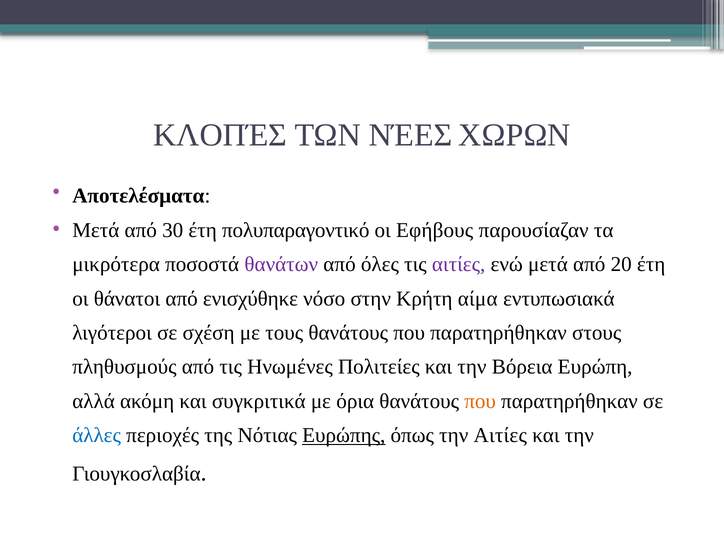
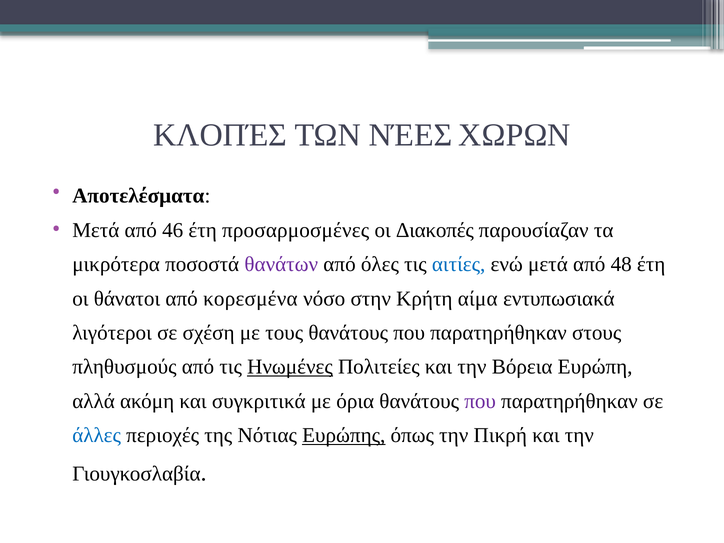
30: 30 -> 46 (173, 230)
πολυπαραγοντικό: πολυπαραγοντικό -> προσαρμοσμένες (296, 230)
Εφήβους: Εφήβους -> Διακοπές (435, 230)
αιτίες colour: purple -> blue (459, 264)
20: 20 -> 48 (621, 264)
ενισχύθηκε: ενισχύθηκε -> κορεσμένα (250, 299)
Ηνωμένες underline: none -> present (290, 367)
που colour: orange -> purple (480, 401)
την Αιτίες: Αιτίες -> Πικρή (500, 435)
